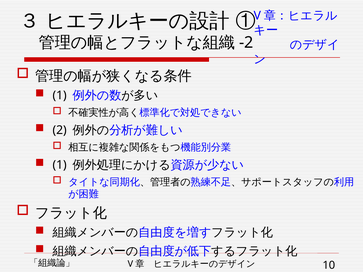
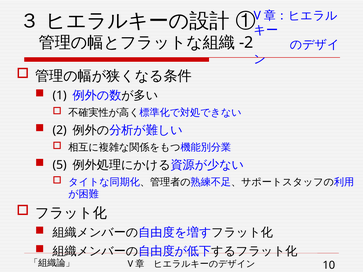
1: 1 -> 5 (60, 165)
